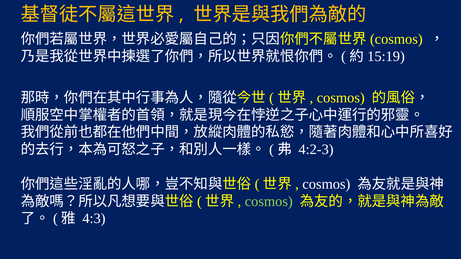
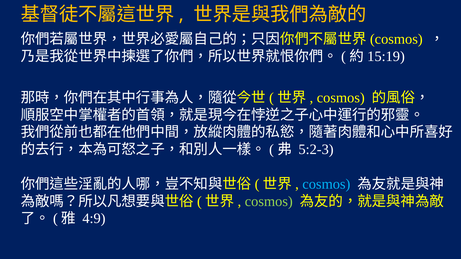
4:2-3: 4:2-3 -> 5:2-3 (316, 150)
cosmos colour: white -> light blue (326, 184)
4:3: 4:3 -> 4:9 (94, 219)
